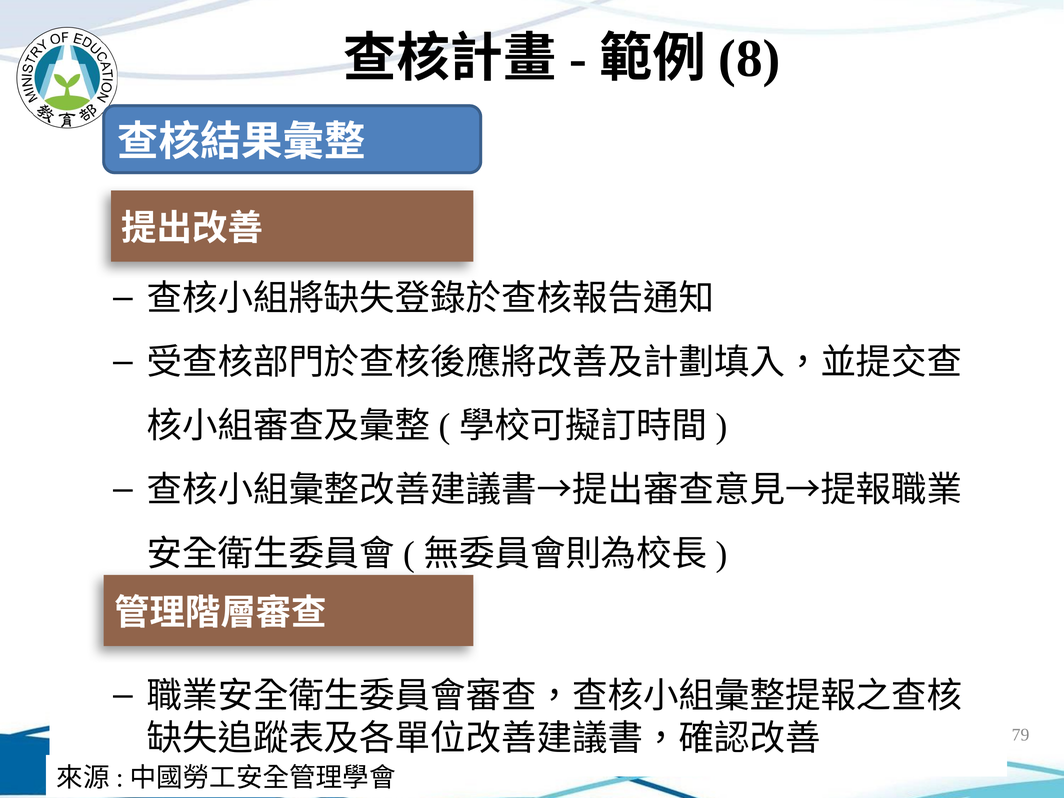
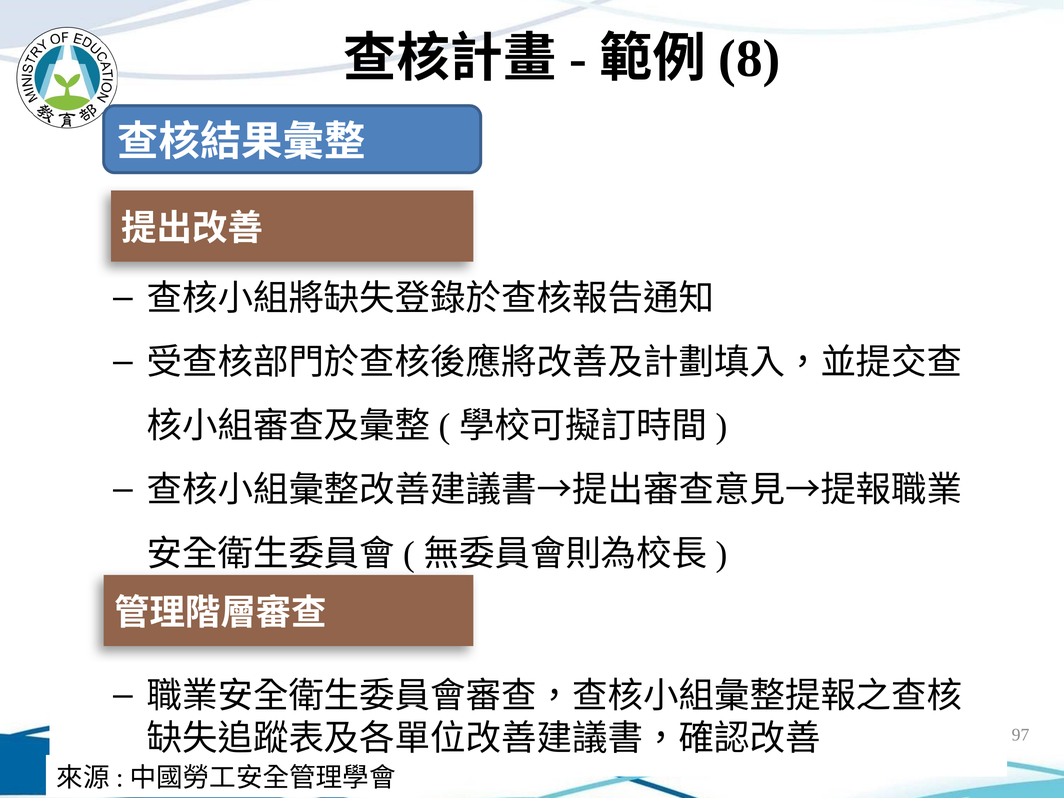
79: 79 -> 97 (1021, 735)
